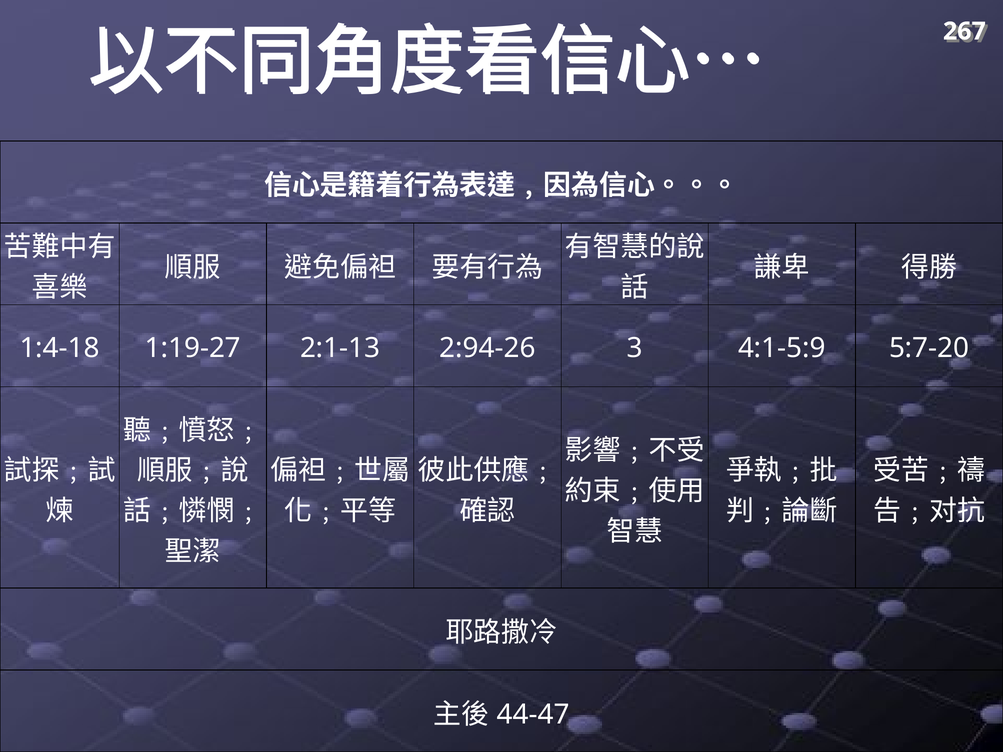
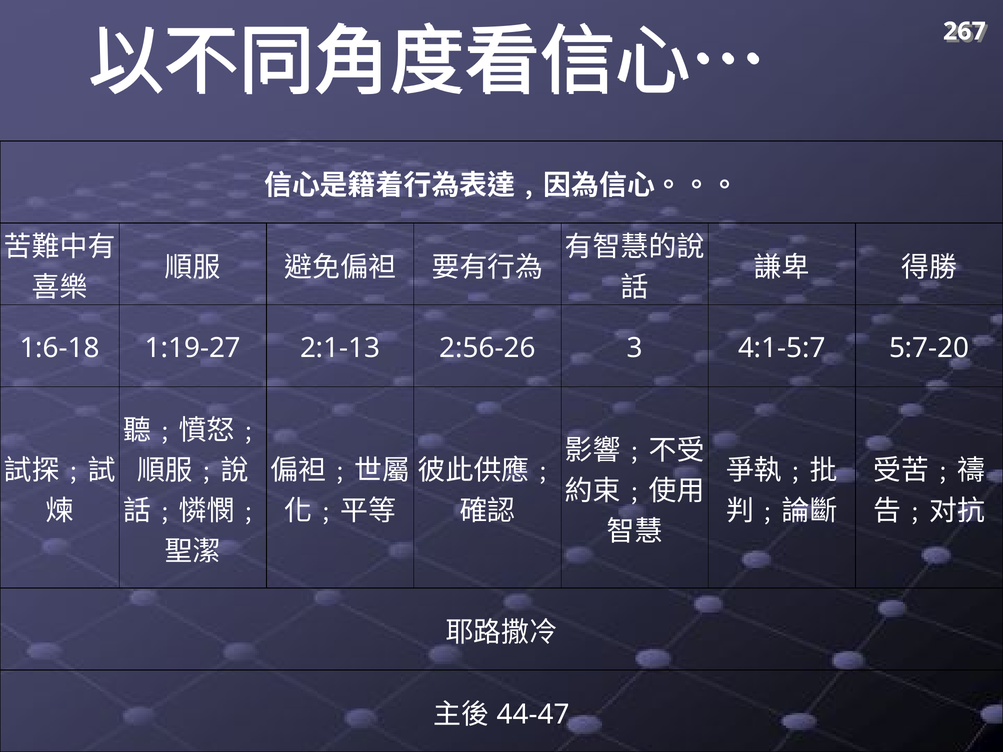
1:4-18: 1:4-18 -> 1:6-18 (60, 348)
2:94-26: 2:94-26 -> 2:56-26 (487, 348)
4:1-5:9: 4:1-5:9 -> 4:1-5:7 (782, 348)
